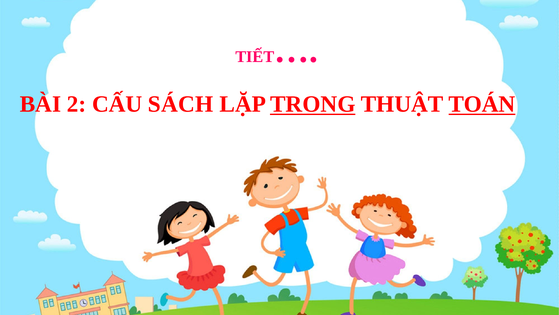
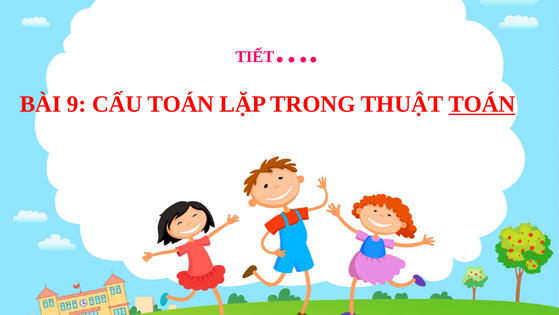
2: 2 -> 9 (77, 104)
CẤU SÁCH: SÁCH -> TOÁN (181, 104)
TRONG underline: present -> none (313, 104)
